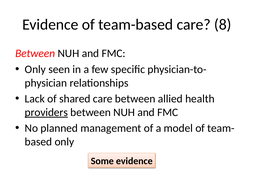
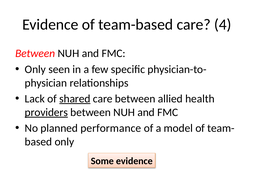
8: 8 -> 4 (223, 25)
shared underline: none -> present (75, 98)
management: management -> performance (111, 128)
